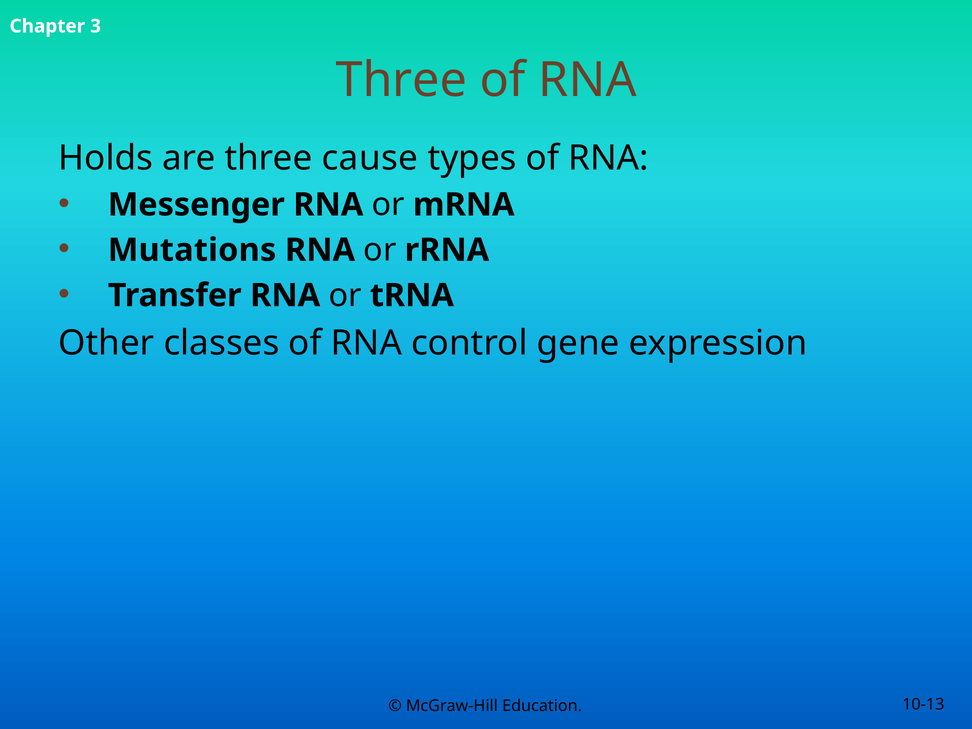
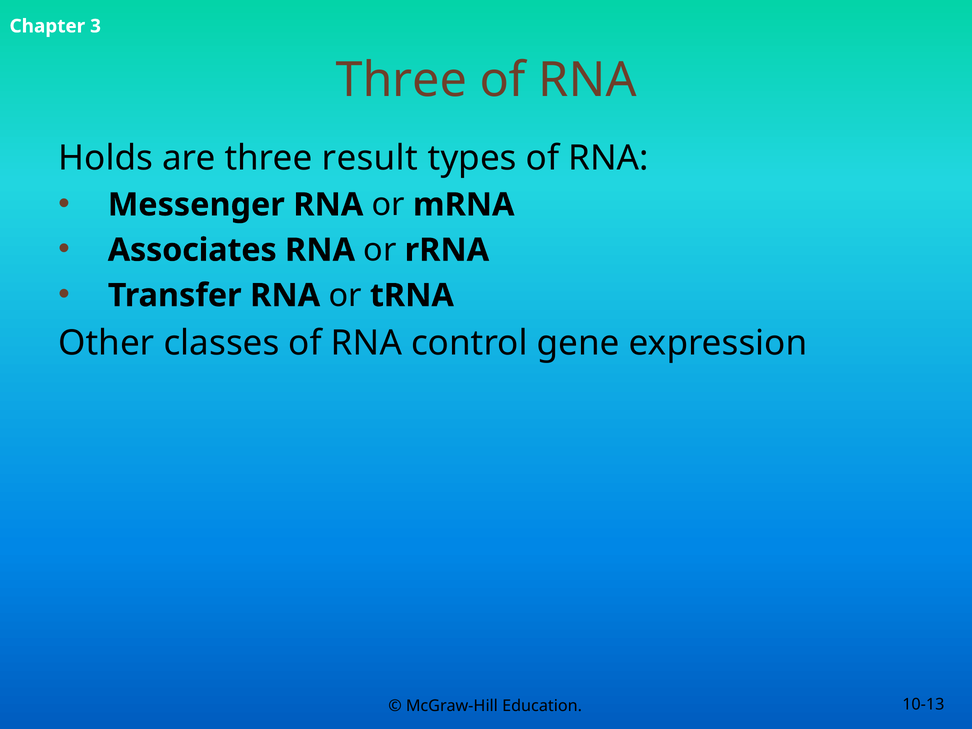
cause: cause -> result (370, 158)
Mutations: Mutations -> Associates (192, 250)
